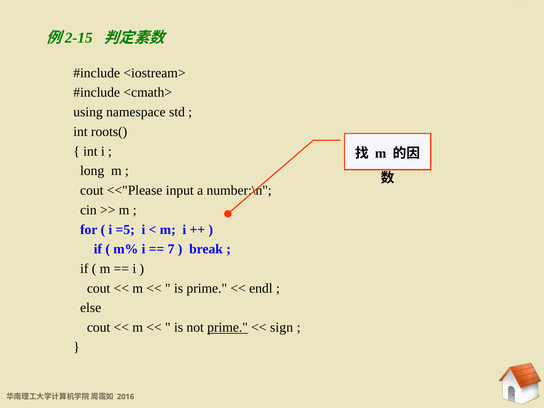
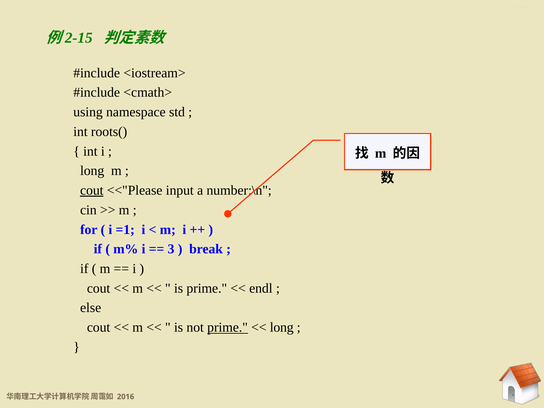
cout underline: none -> present (92, 190)
=5: =5 -> =1 (125, 230)
7: 7 -> 3 (171, 249)
sign: sign -> long (282, 327)
